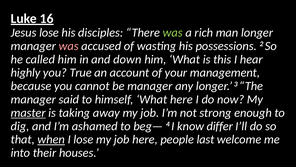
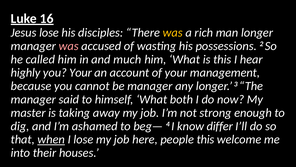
was colour: light green -> yellow (173, 33)
down: down -> much (127, 59)
you True: True -> Your (81, 72)
What here: here -> both (181, 99)
master underline: present -> none (28, 112)
people last: last -> this (206, 139)
